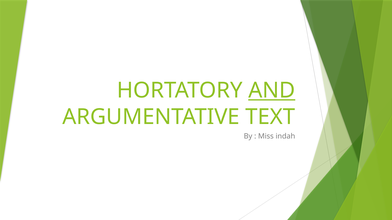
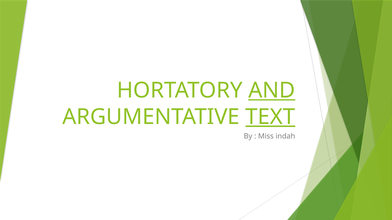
TEXT underline: none -> present (270, 117)
